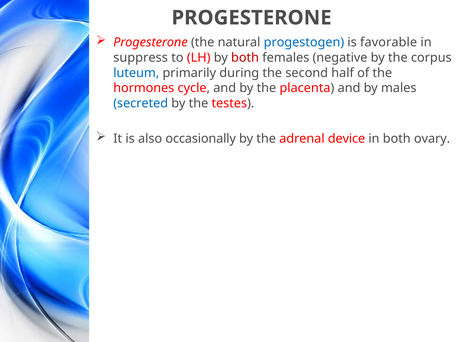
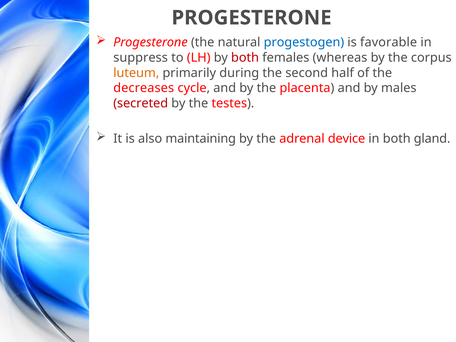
negative: negative -> whereas (340, 58)
luteum colour: blue -> orange (136, 73)
hormones: hormones -> decreases (144, 88)
secreted colour: blue -> red (141, 103)
occasionally: occasionally -> maintaining (201, 139)
ovary: ovary -> gland (432, 139)
